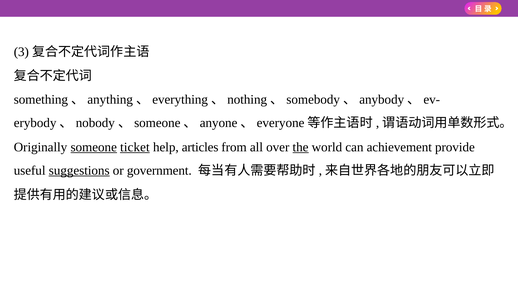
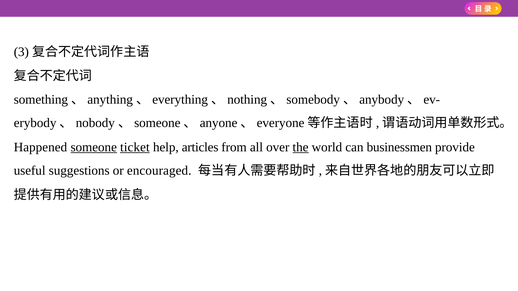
Originally: Originally -> Happened (40, 147)
achievement: achievement -> businessmen (399, 147)
suggestions underline: present -> none (79, 171)
government: government -> encouraged (159, 171)
